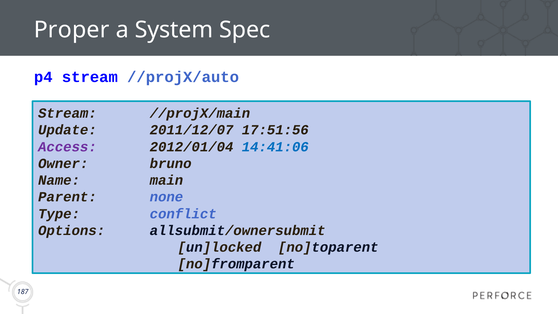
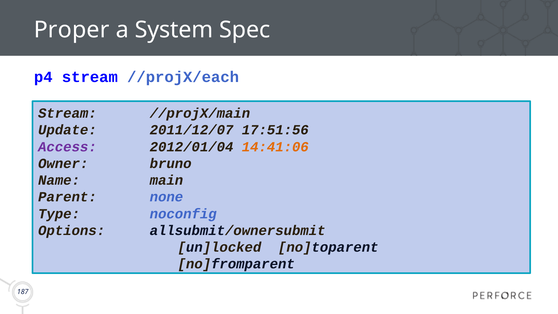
//projX/auto: //projX/auto -> //projX/each (183, 77)
14:41:06 colour: blue -> orange (275, 147)
conflict: conflict -> noconfig (183, 214)
